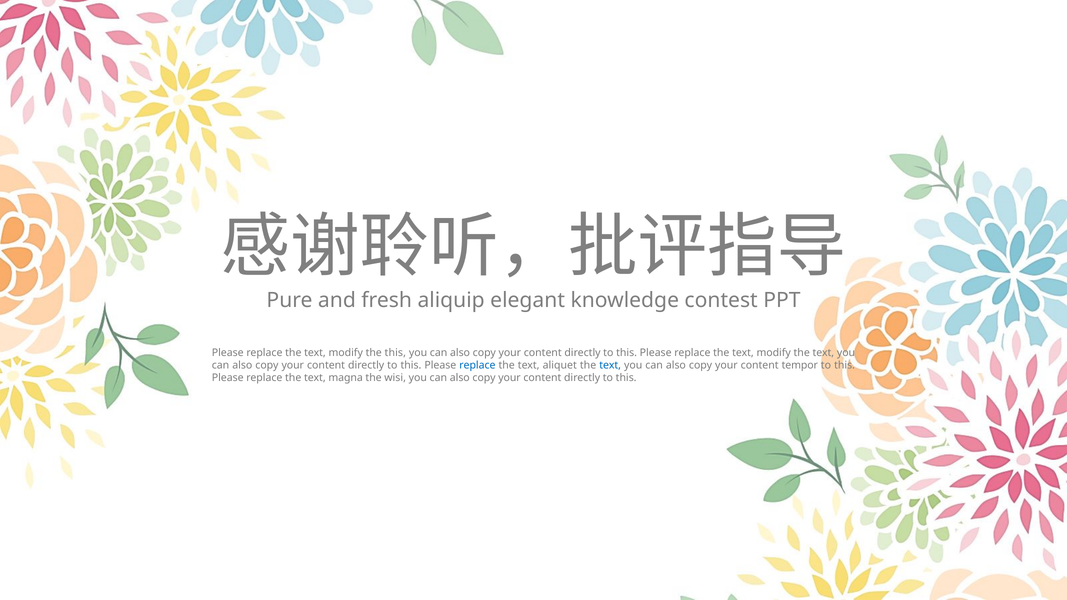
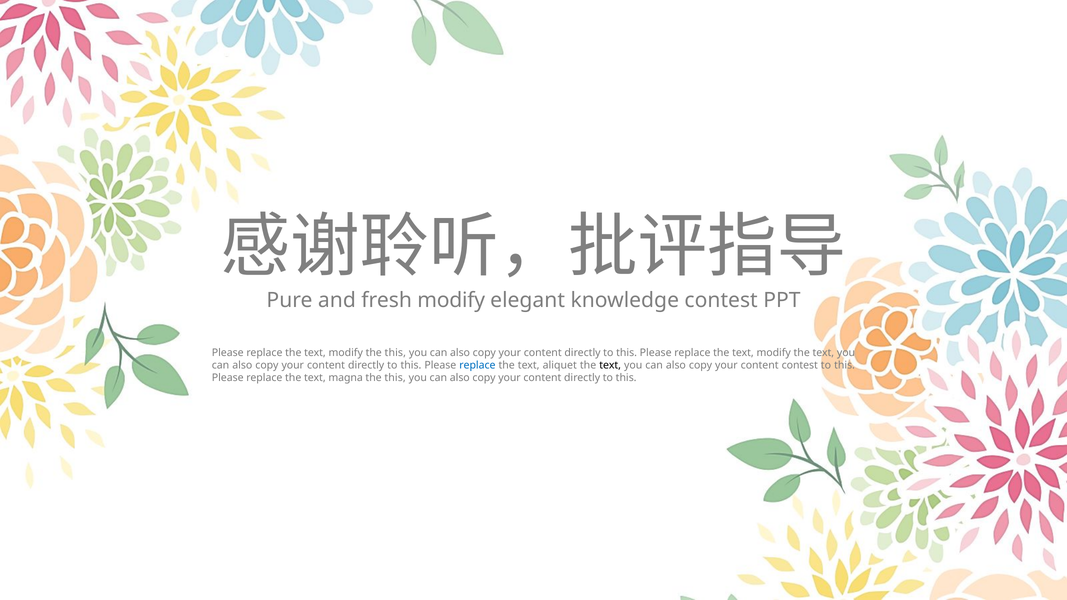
fresh aliquip: aliquip -> modify (451, 300)
text colour: blue -> black (610, 365)
content tempor: tempor -> contest (800, 365)
wisi: wisi -> this (395, 378)
